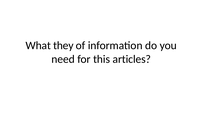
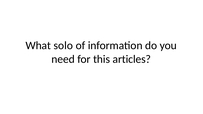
they: they -> solo (63, 46)
